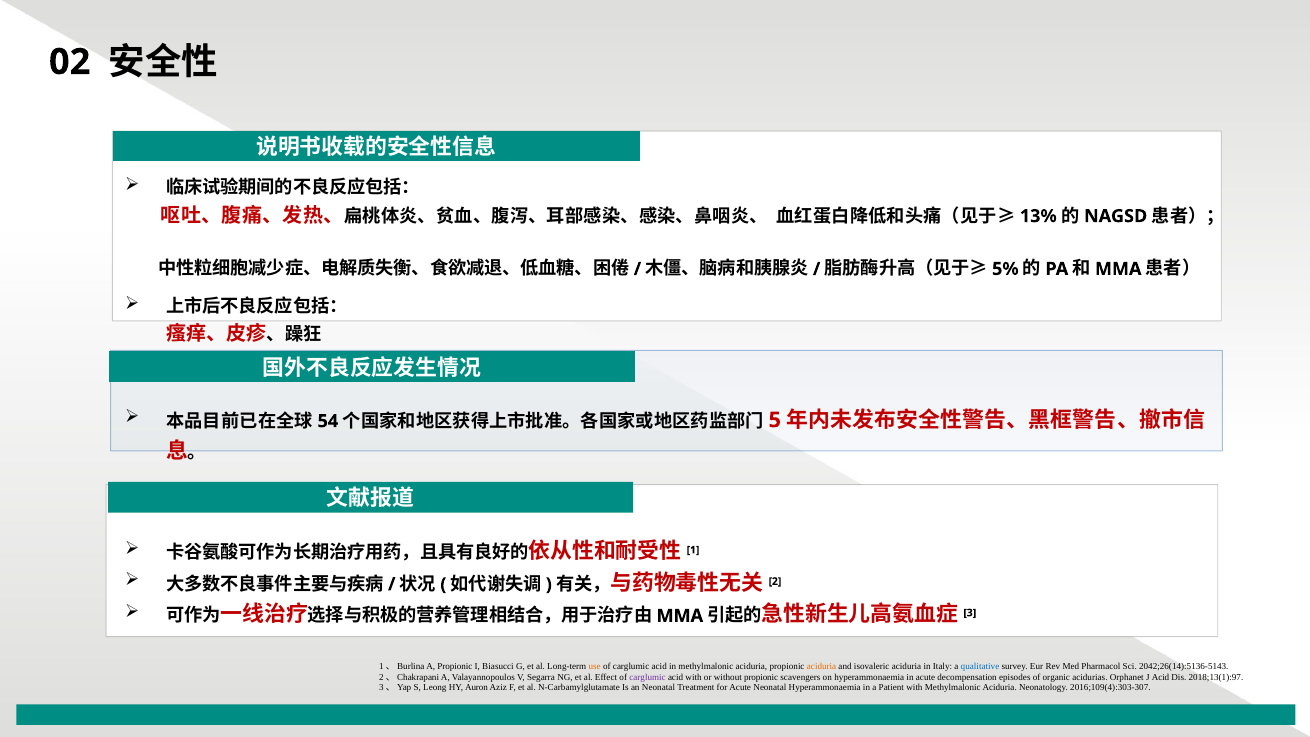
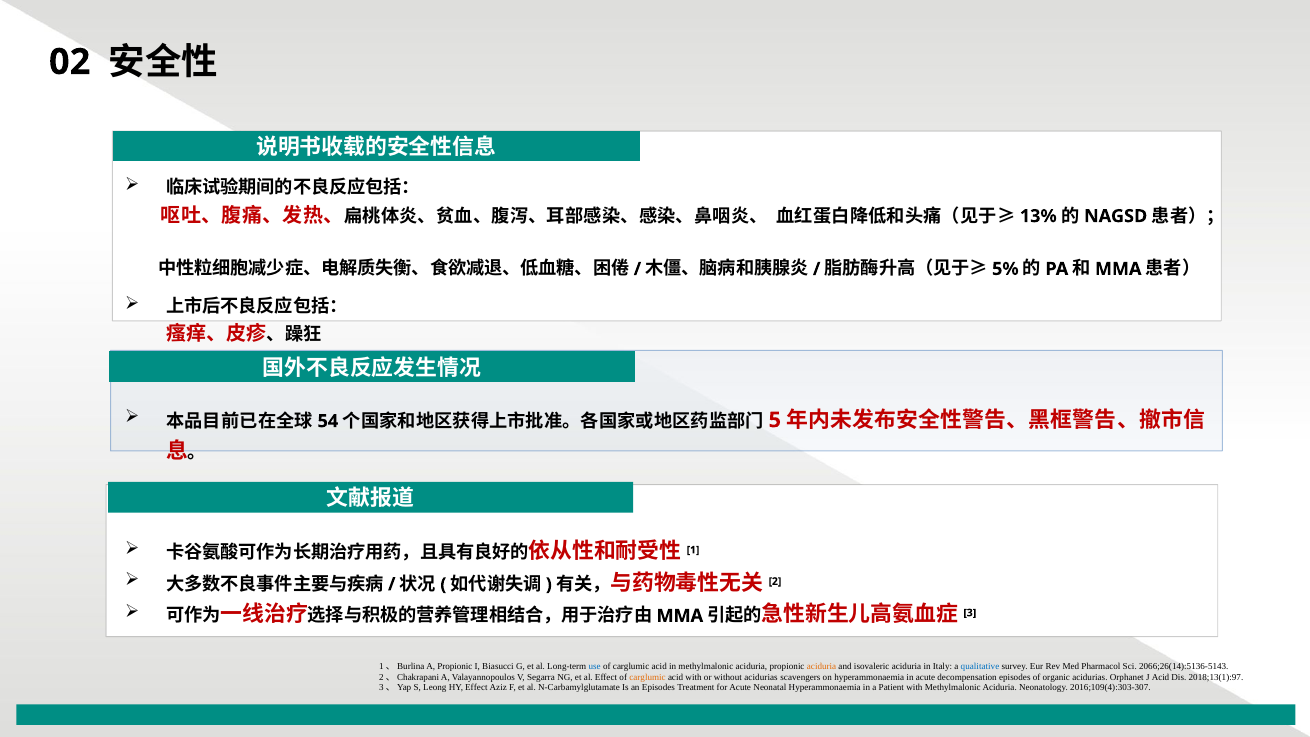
use colour: orange -> blue (595, 666)
2042;26(14):5136-5143: 2042;26(14):5136-5143 -> 2066;26(14):5136-5143 (1184, 666)
carglumic colour: purple -> orange (648, 677)
without propionic: propionic -> acidurias (761, 677)
HY Auron: Auron -> Effect (476, 688)
an Neonatal: Neonatal -> Episodes (658, 688)
